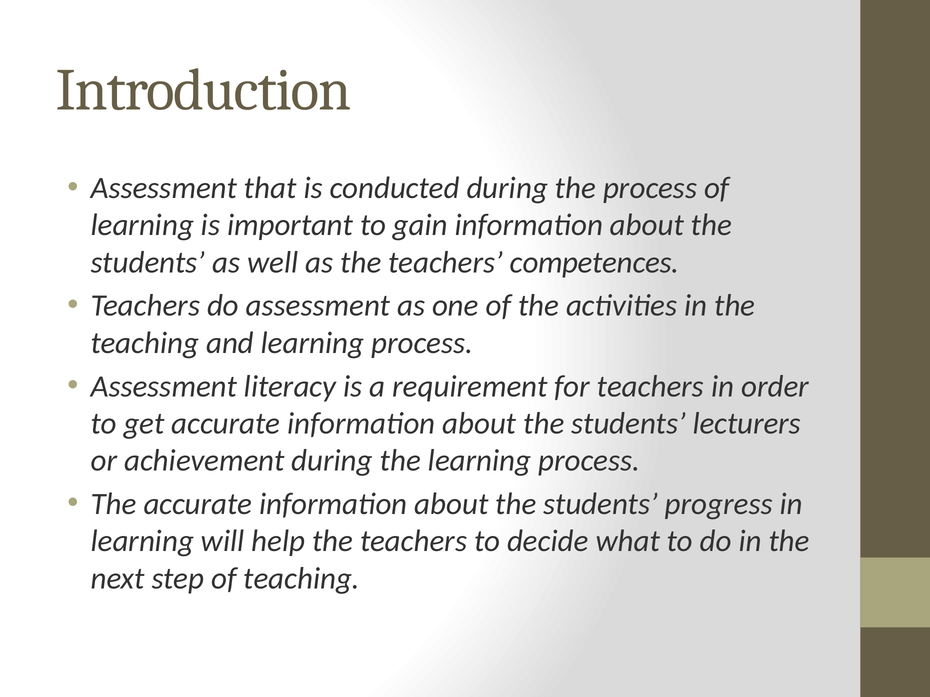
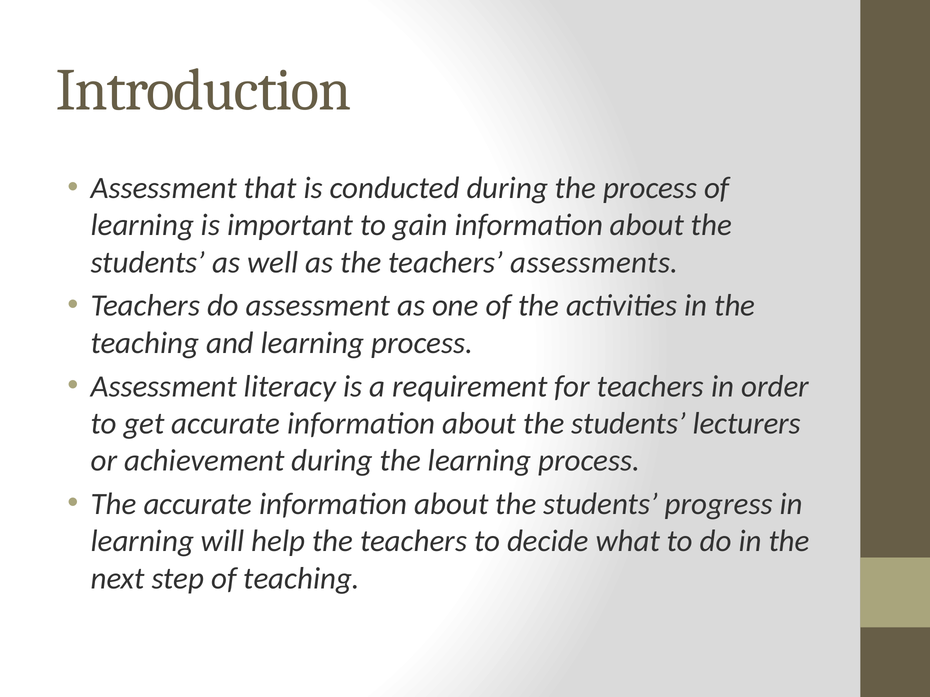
competences: competences -> assessments (594, 263)
